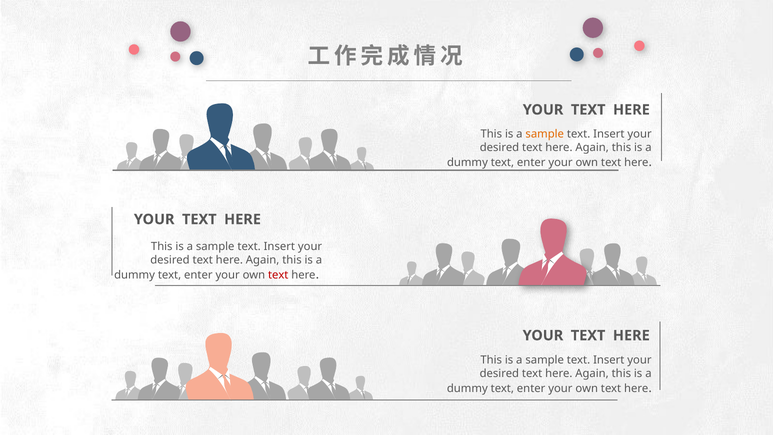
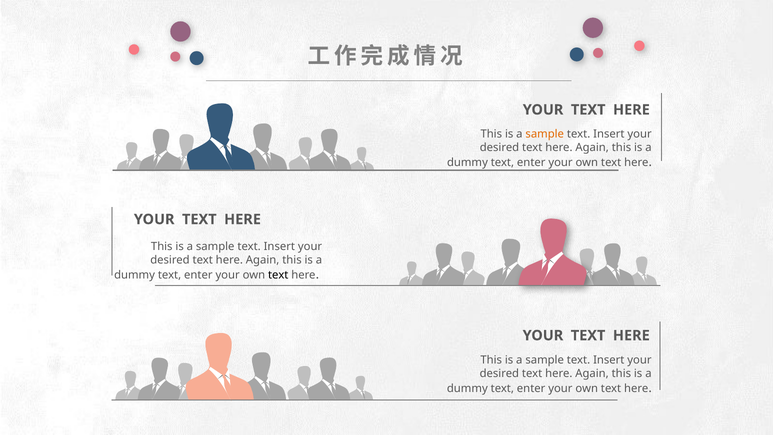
text colour: red -> black (278, 275)
